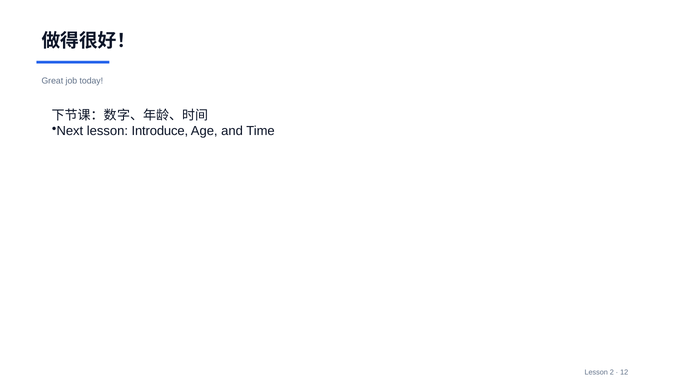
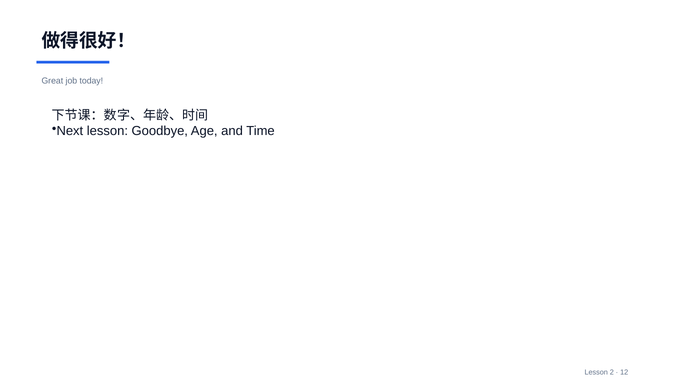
Introduce: Introduce -> Goodbye (160, 131)
